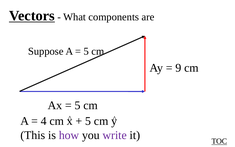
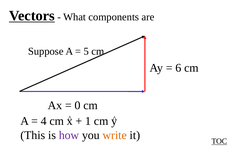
9: 9 -> 6 (178, 68)
5: 5 -> 0 (78, 105)
5: 5 -> 1 (88, 121)
write colour: purple -> orange (115, 135)
